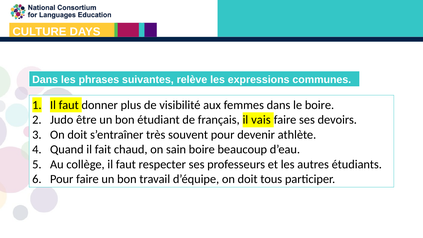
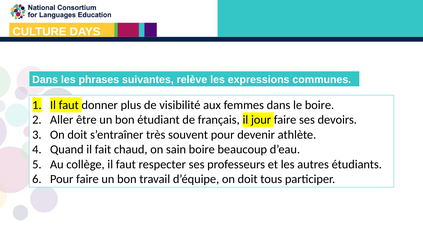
Judo: Judo -> Aller (62, 120)
vais: vais -> jour (261, 120)
